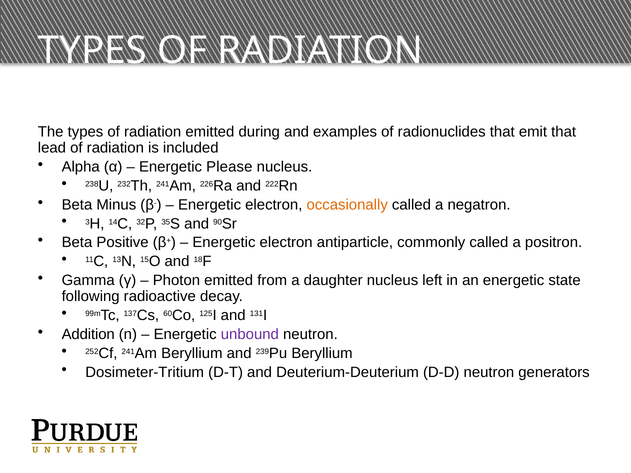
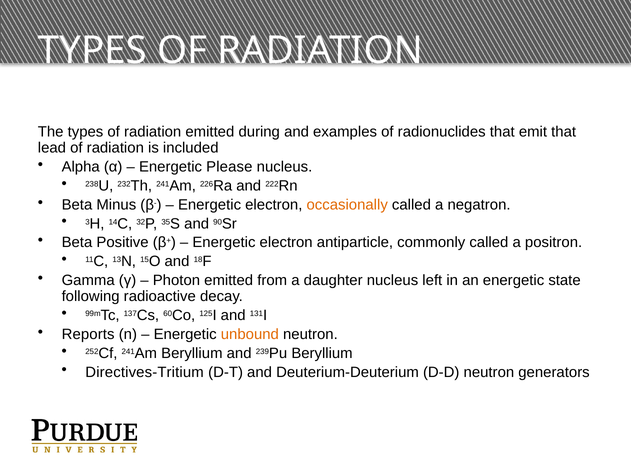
Addition: Addition -> Reports (88, 335)
unbound colour: purple -> orange (250, 335)
Dosimeter-Tritium: Dosimeter-Tritium -> Directives-Tritium (145, 372)
